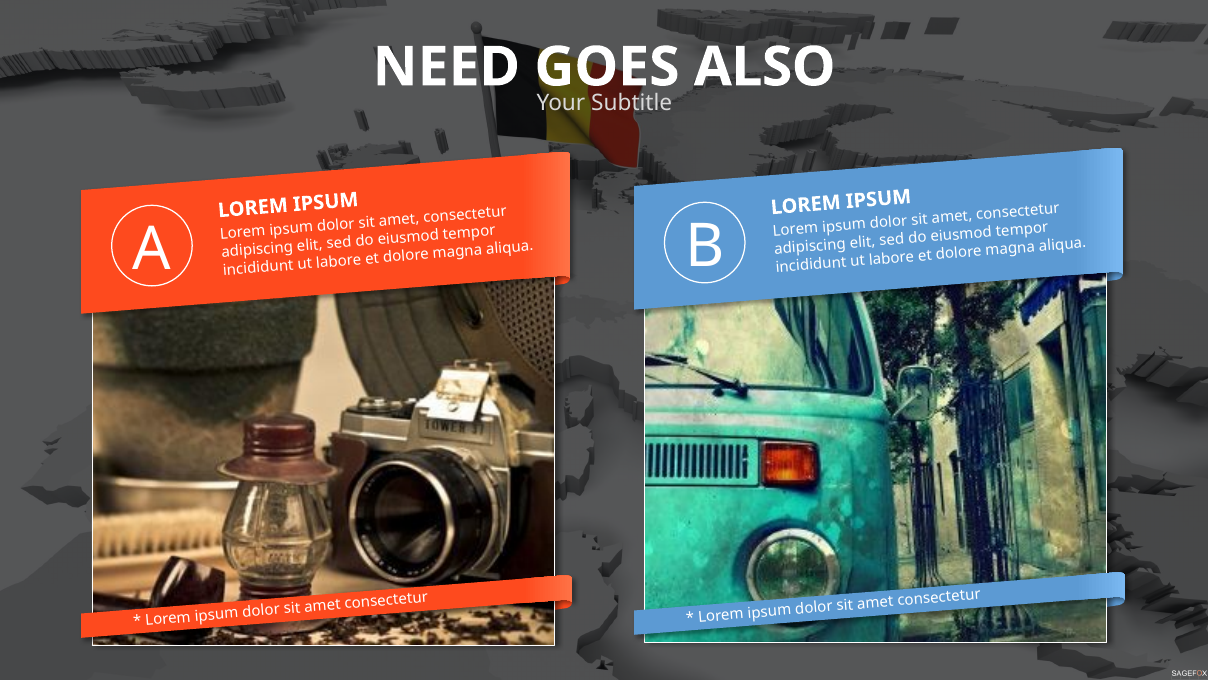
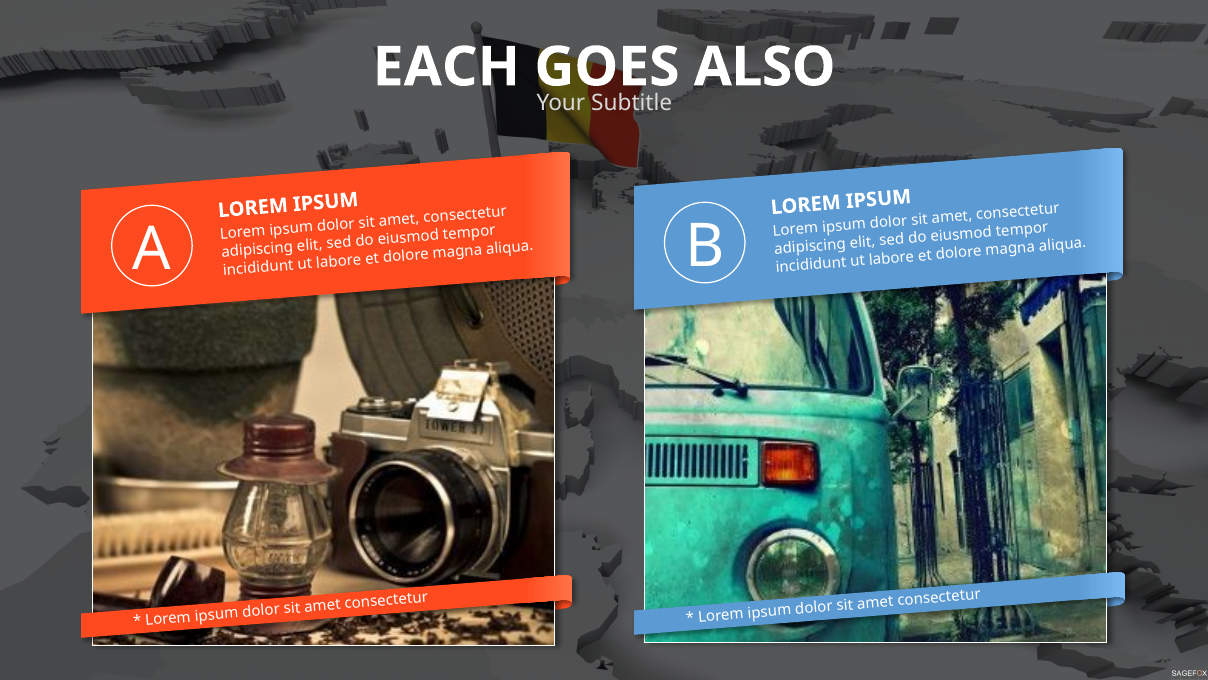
NEED: NEED -> EACH (446, 67)
